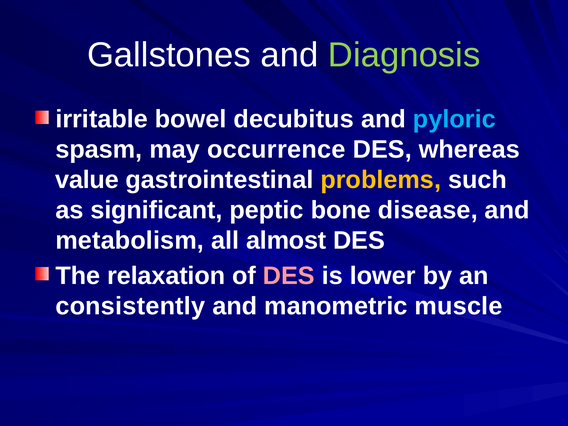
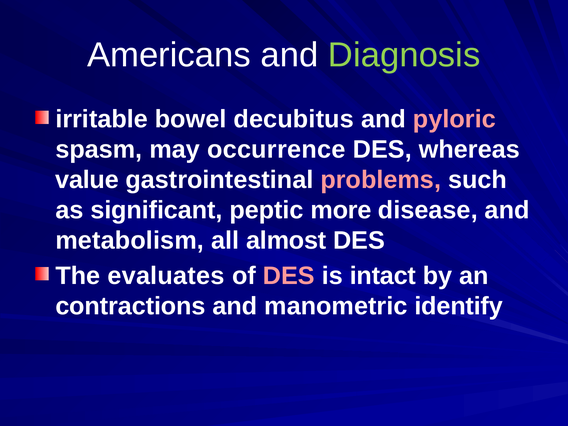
Gallstones: Gallstones -> Americans (169, 55)
pyloric colour: light blue -> pink (454, 119)
problems colour: yellow -> pink (381, 180)
bone: bone -> more (341, 210)
relaxation: relaxation -> evaluates (166, 276)
lower: lower -> intact (383, 276)
consistently: consistently -> contractions (130, 306)
muscle: muscle -> identify (459, 306)
